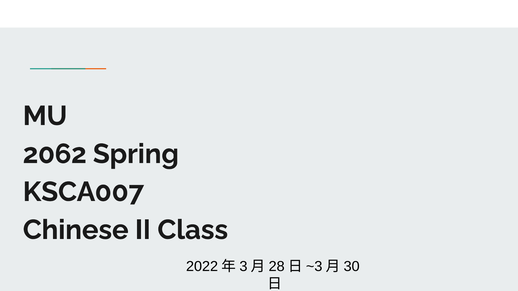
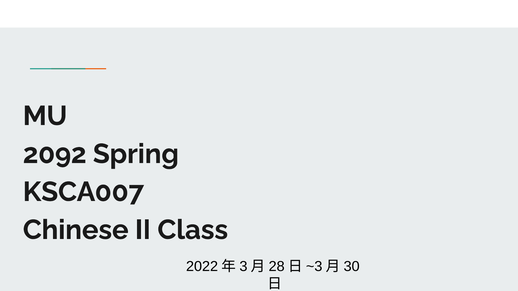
2062: 2062 -> 2092 (55, 154)
